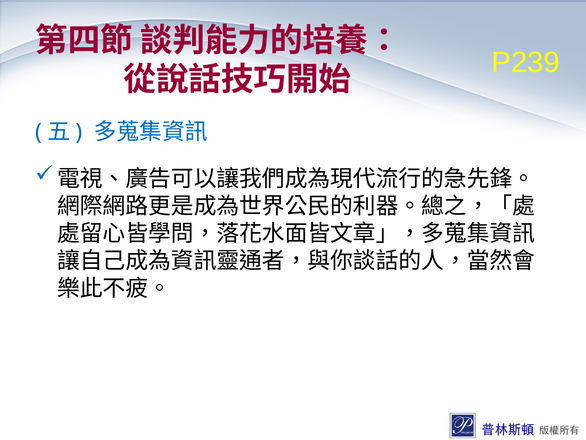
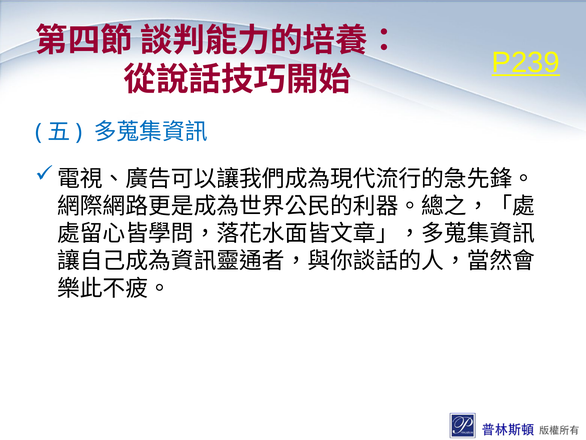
P239 underline: none -> present (526, 62)
